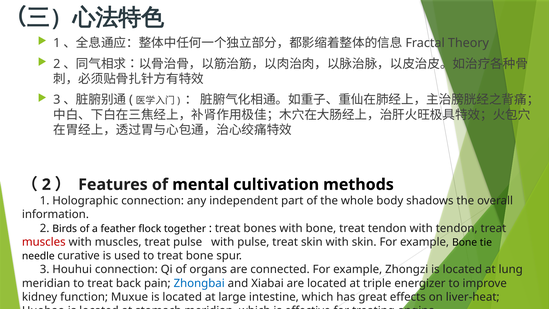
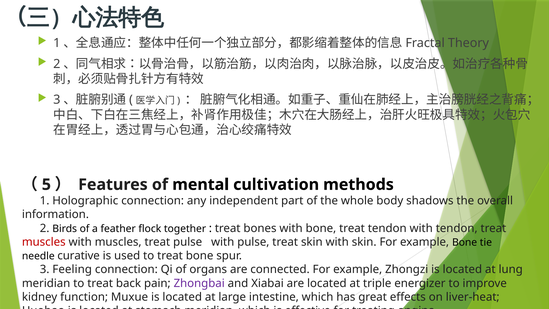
2: 2 -> 5 (46, 185)
Houhui: Houhui -> Feeling (72, 269)
Zhongbai colour: blue -> purple (199, 283)
